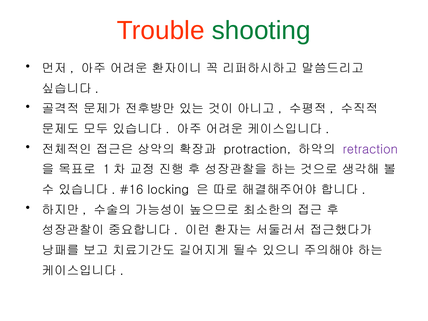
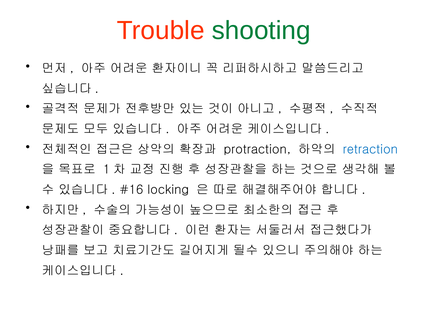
retraction colour: purple -> blue (370, 149)
